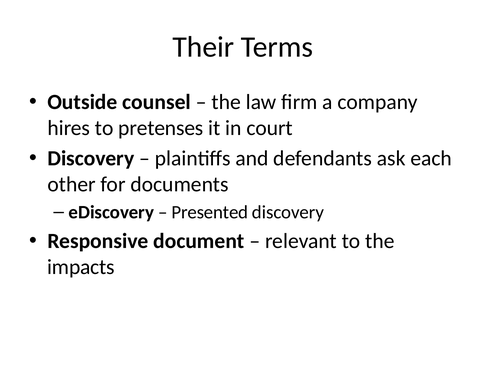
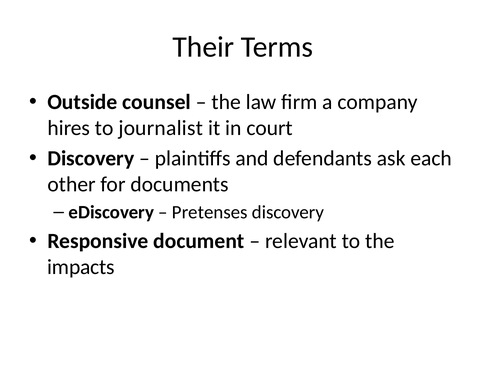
pretenses: pretenses -> journalist (161, 128)
Presented: Presented -> Pretenses (210, 212)
